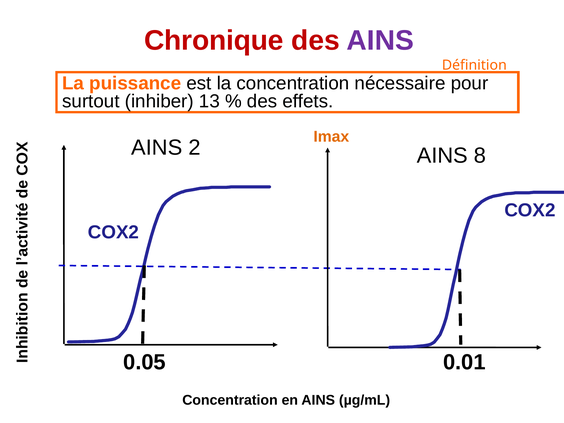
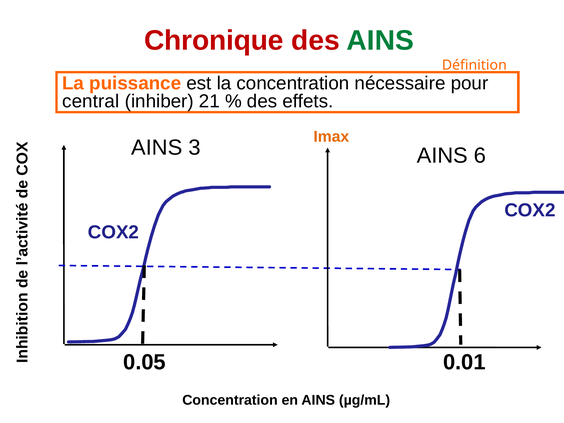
AINS colour: purple -> green (380, 41)
surtout: surtout -> central (91, 101)
13: 13 -> 21 (209, 101)
2: 2 -> 3 (194, 148)
8: 8 -> 6 (480, 156)
